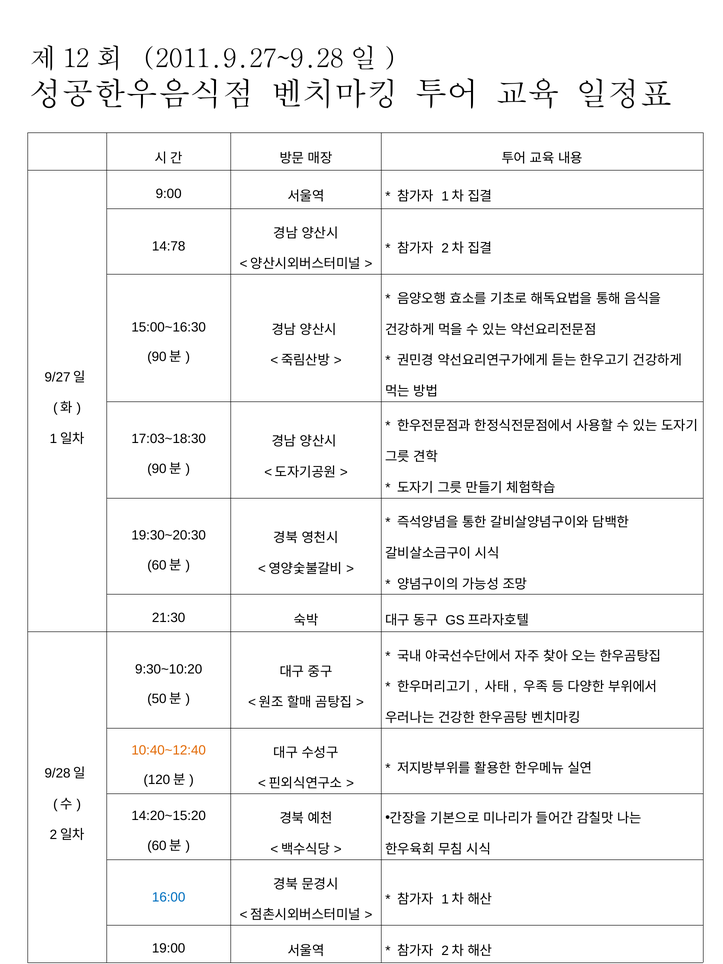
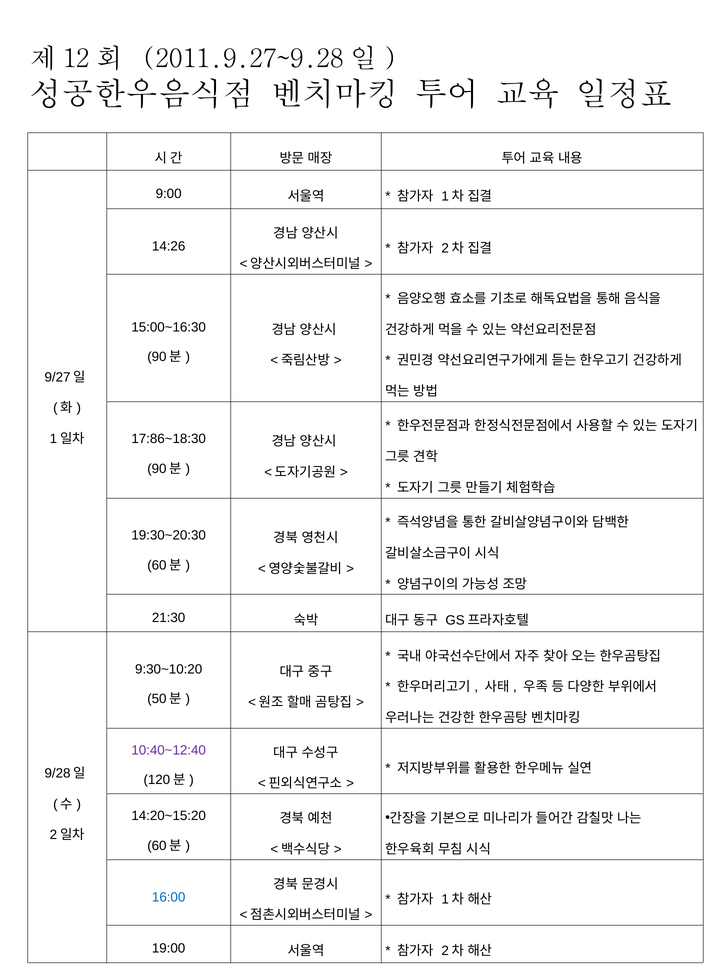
14:78: 14:78 -> 14:26 (169, 246)
17:03~18:30: 17:03~18:30 -> 17:86~18:30 (169, 439)
10:40~12:40 colour: orange -> purple (169, 750)
